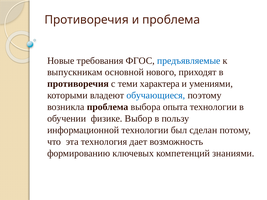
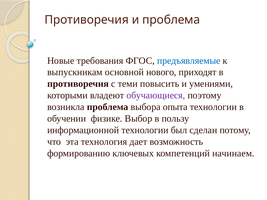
характера: характера -> повысить (160, 84)
обучающиеся colour: blue -> purple (156, 95)
знаниями: знаниями -> начинаем (233, 153)
